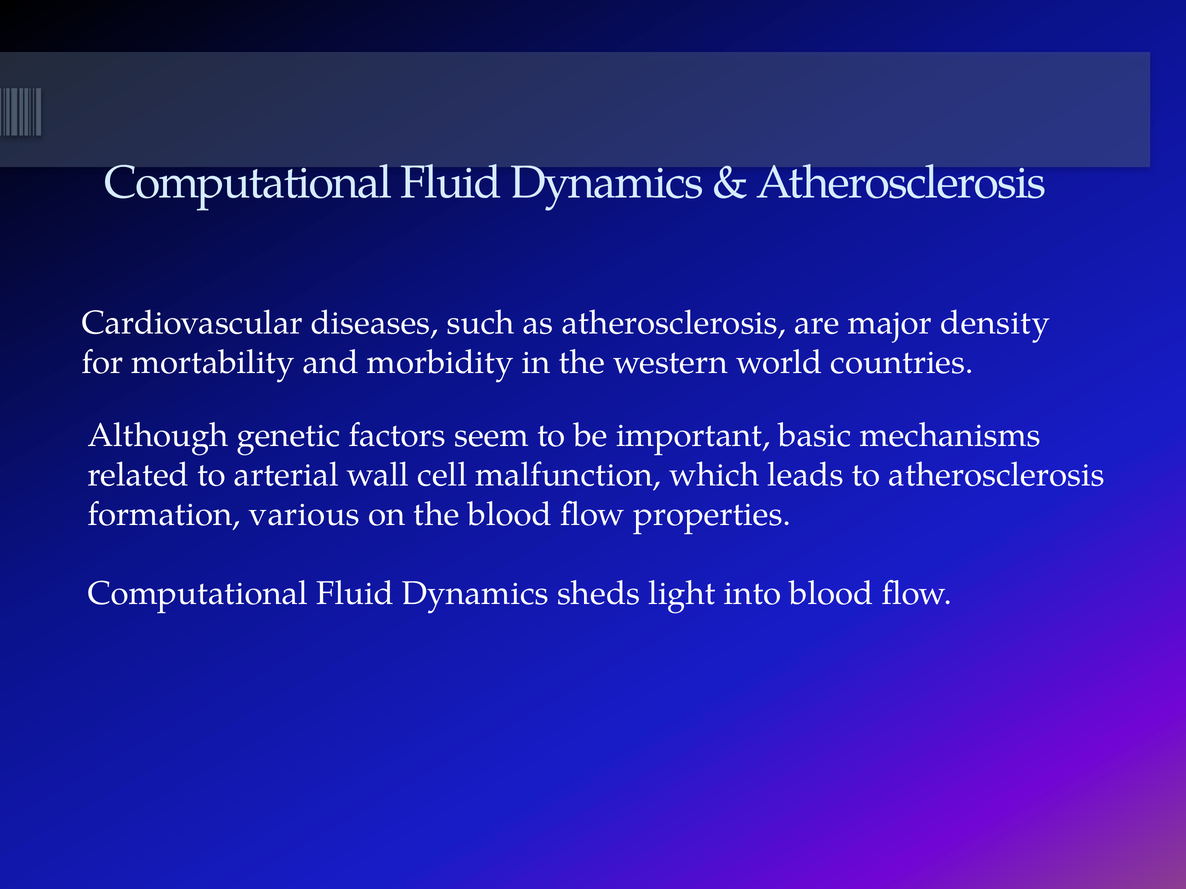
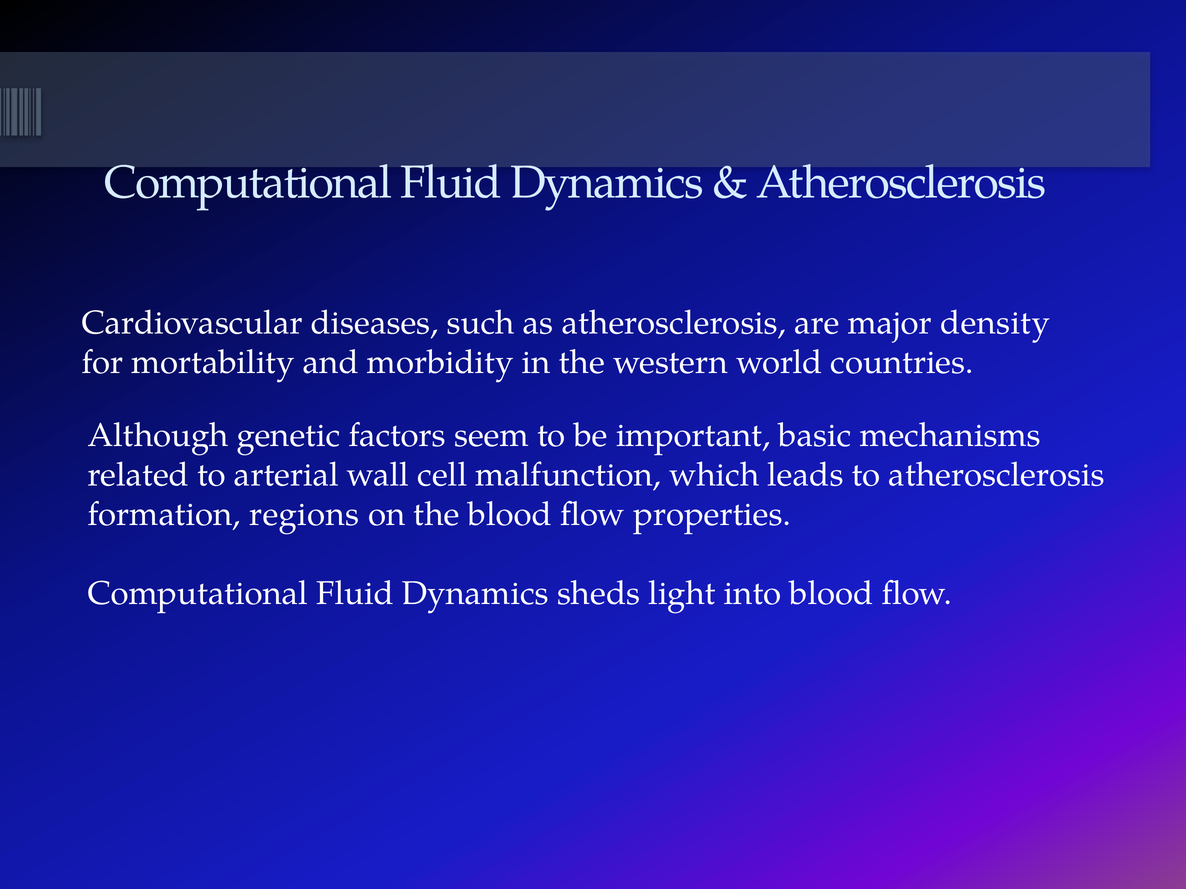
various: various -> regions (304, 515)
